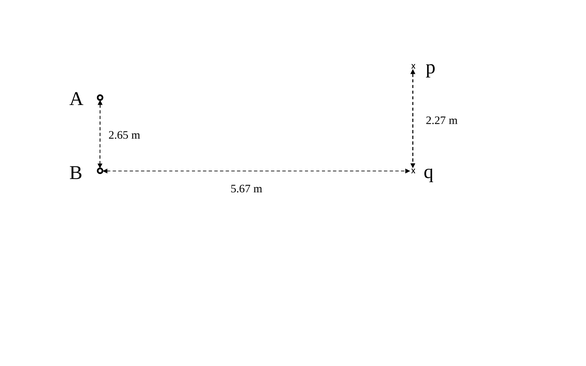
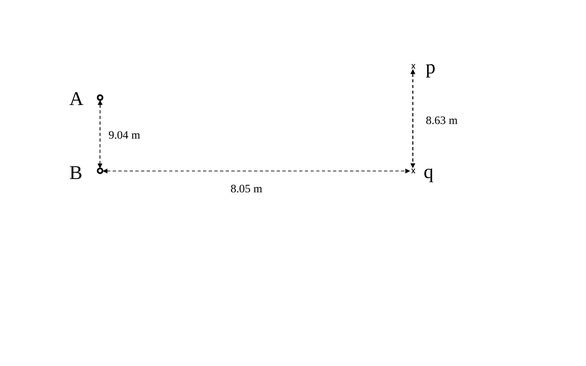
2.27: 2.27 -> 8.63 (436, 120)
2.65: 2.65 -> 9.04 (118, 135)
5.67: 5.67 -> 8.05 (241, 189)
